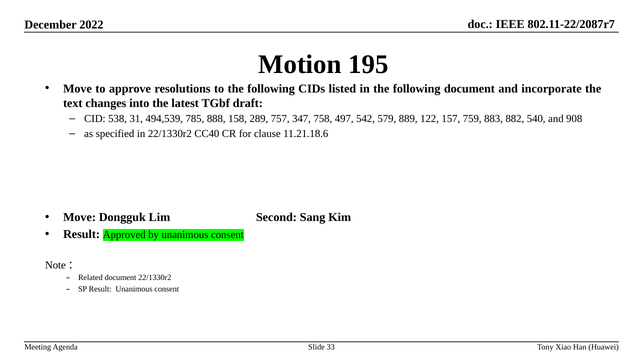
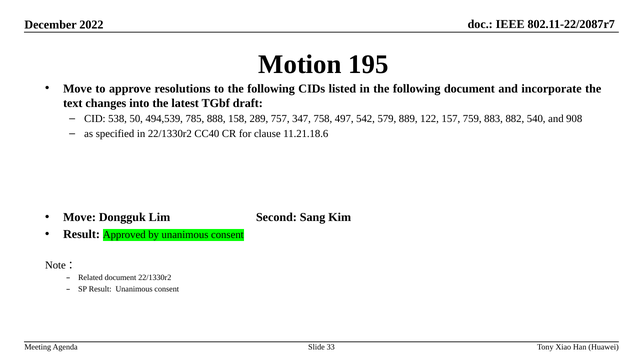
31: 31 -> 50 (136, 119)
